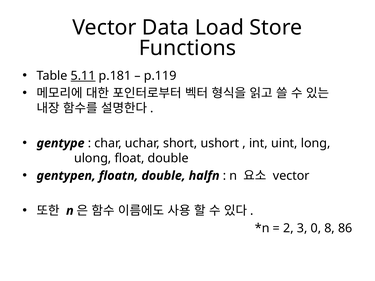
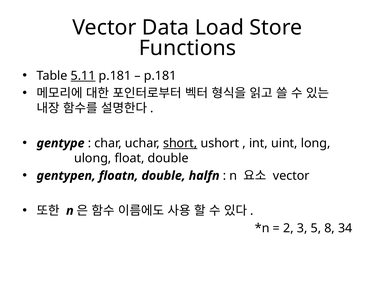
p.119: p.119 -> p.181 (160, 76)
short underline: none -> present (180, 143)
0: 0 -> 5 (316, 228)
86: 86 -> 34 (345, 228)
